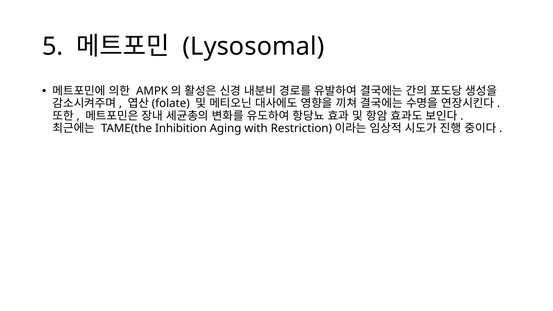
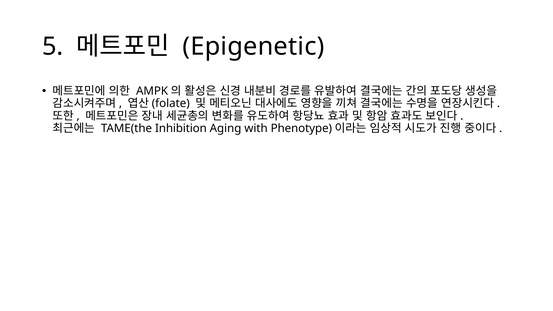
Lysosomal: Lysosomal -> Epigenetic (253, 46)
Restriction: Restriction -> Phenotype (301, 128)
